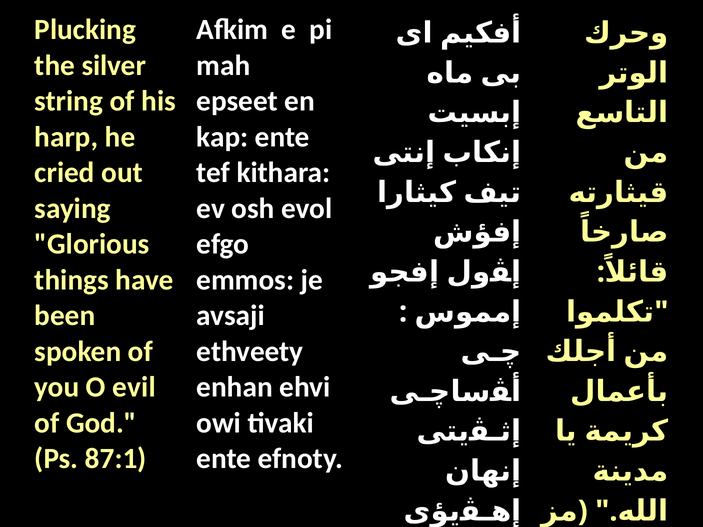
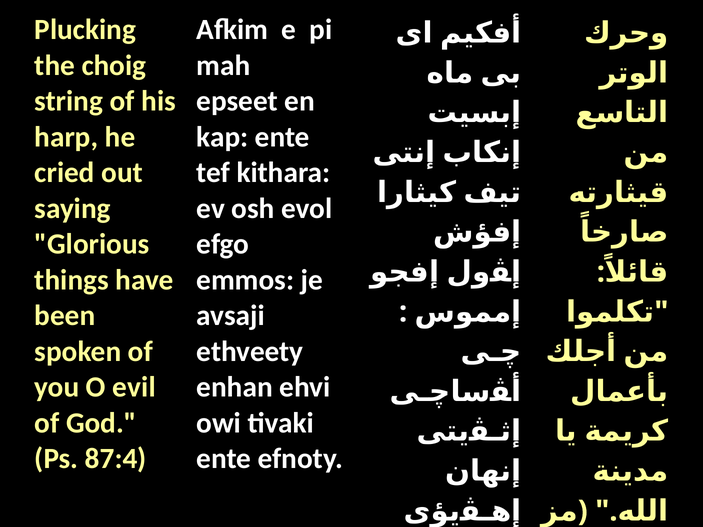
silver: silver -> choig (114, 66)
87:1: 87:1 -> 87:4 (116, 459)
